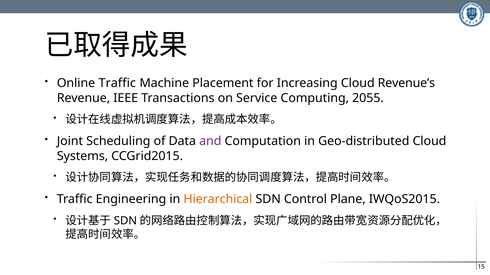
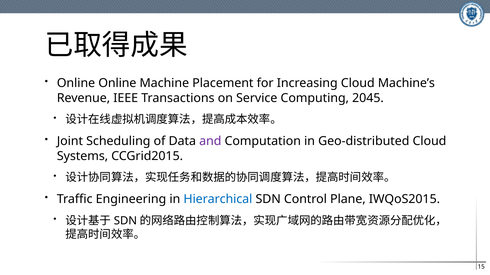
Online Traffic: Traffic -> Online (117, 83)
Revenue’s: Revenue’s -> Machine’s (406, 83)
2055: 2055 -> 2045 (368, 98)
Hierarchical colour: orange -> blue (218, 200)
